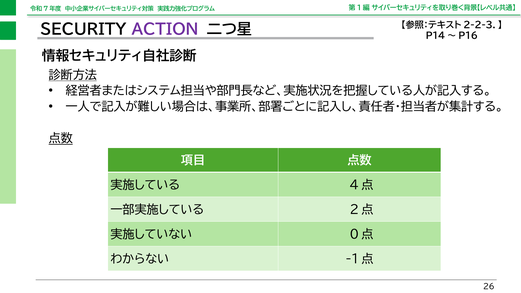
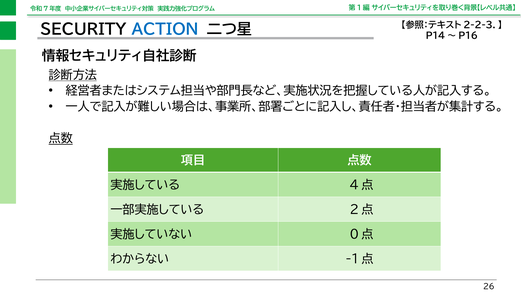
ACTION colour: purple -> blue (165, 29)
